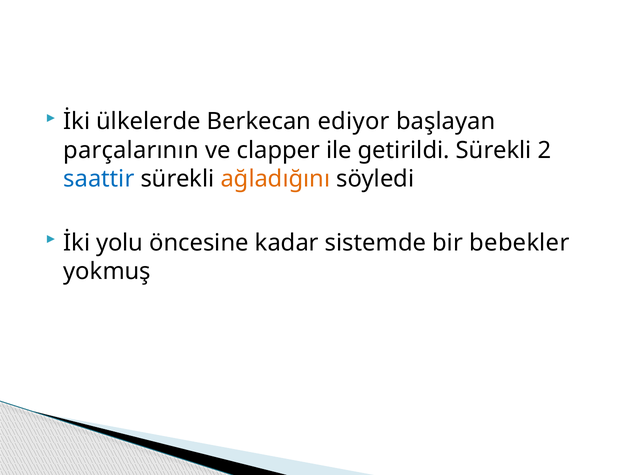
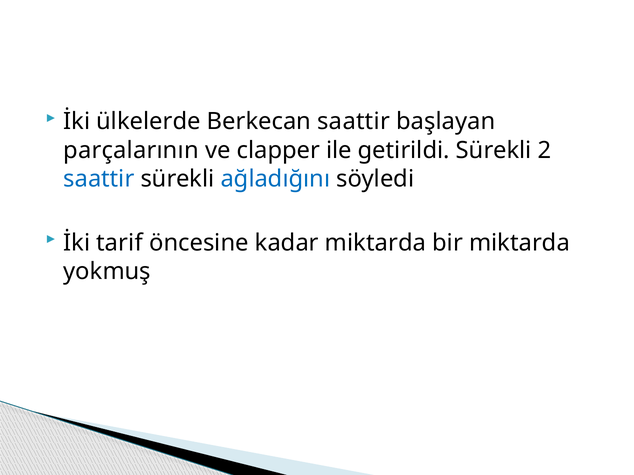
Berkecan ediyor: ediyor -> saattir (354, 122)
ağladığını colour: orange -> blue (275, 179)
yolu: yolu -> tarif (120, 243)
kadar sistemde: sistemde -> miktarda (375, 243)
bir bebekler: bebekler -> miktarda (520, 243)
